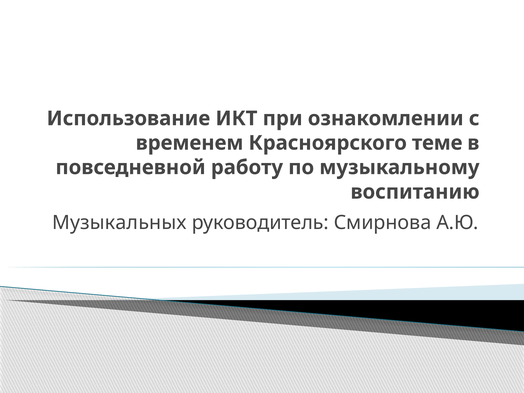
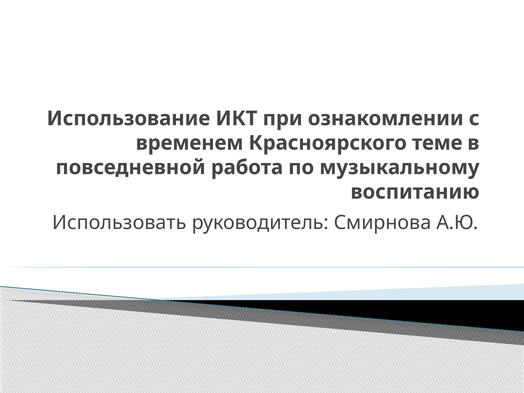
работу: работу -> работа (247, 167)
Музыкальных: Музыкальных -> Использовать (119, 223)
